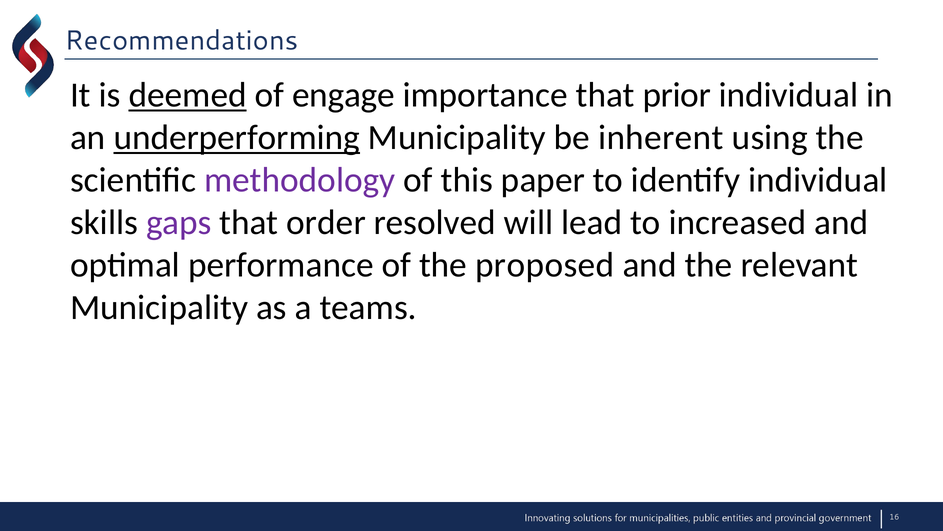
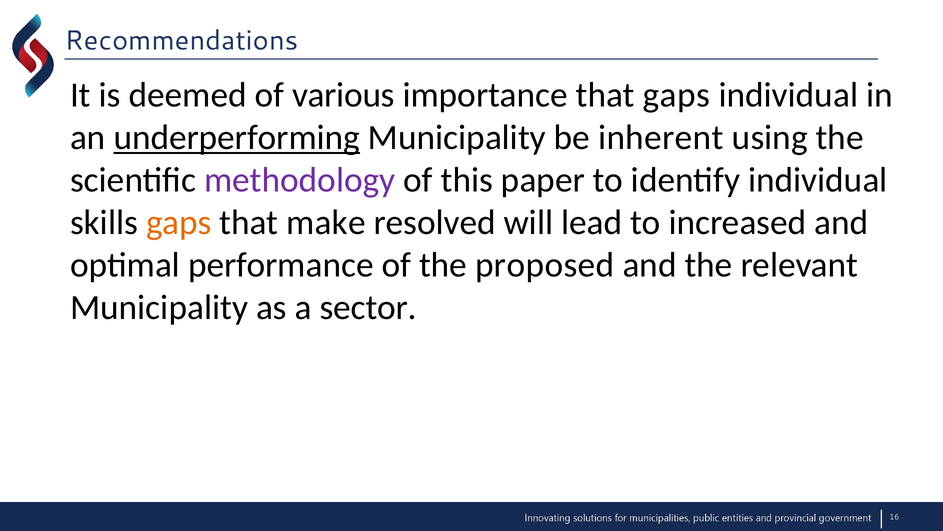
deemed underline: present -> none (188, 95)
engage: engage -> various (343, 95)
that prior: prior -> gaps (676, 95)
gaps colour: purple -> orange (179, 222)
order: order -> make (326, 222)
teams: teams -> sector (368, 307)
